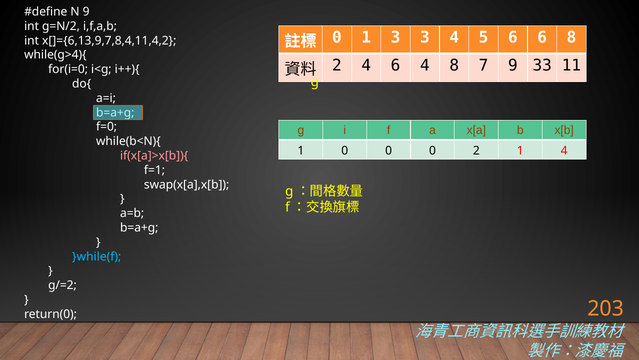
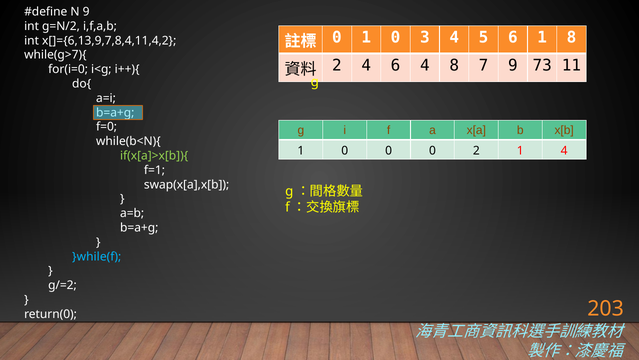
0 1 3: 3 -> 0 (396, 38)
6 6: 6 -> 1 (542, 38)
while(g>4){: while(g>4){ -> while(g>7){ (55, 55)
33: 33 -> 73 (542, 66)
if(x[a]>x[b]){ colour: pink -> light green (154, 156)
